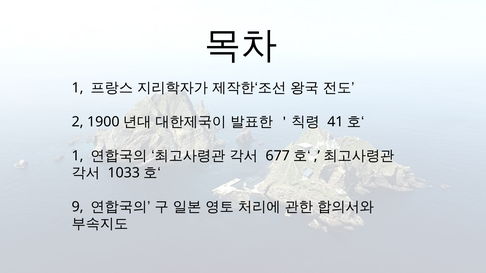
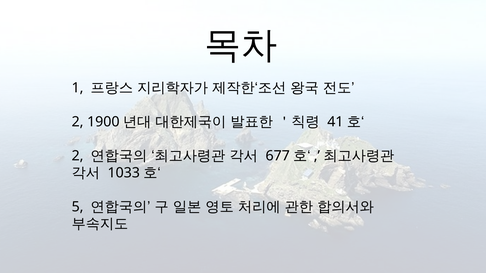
1: 1 -> 2 (78, 156)
9: 9 -> 5 (78, 207)
